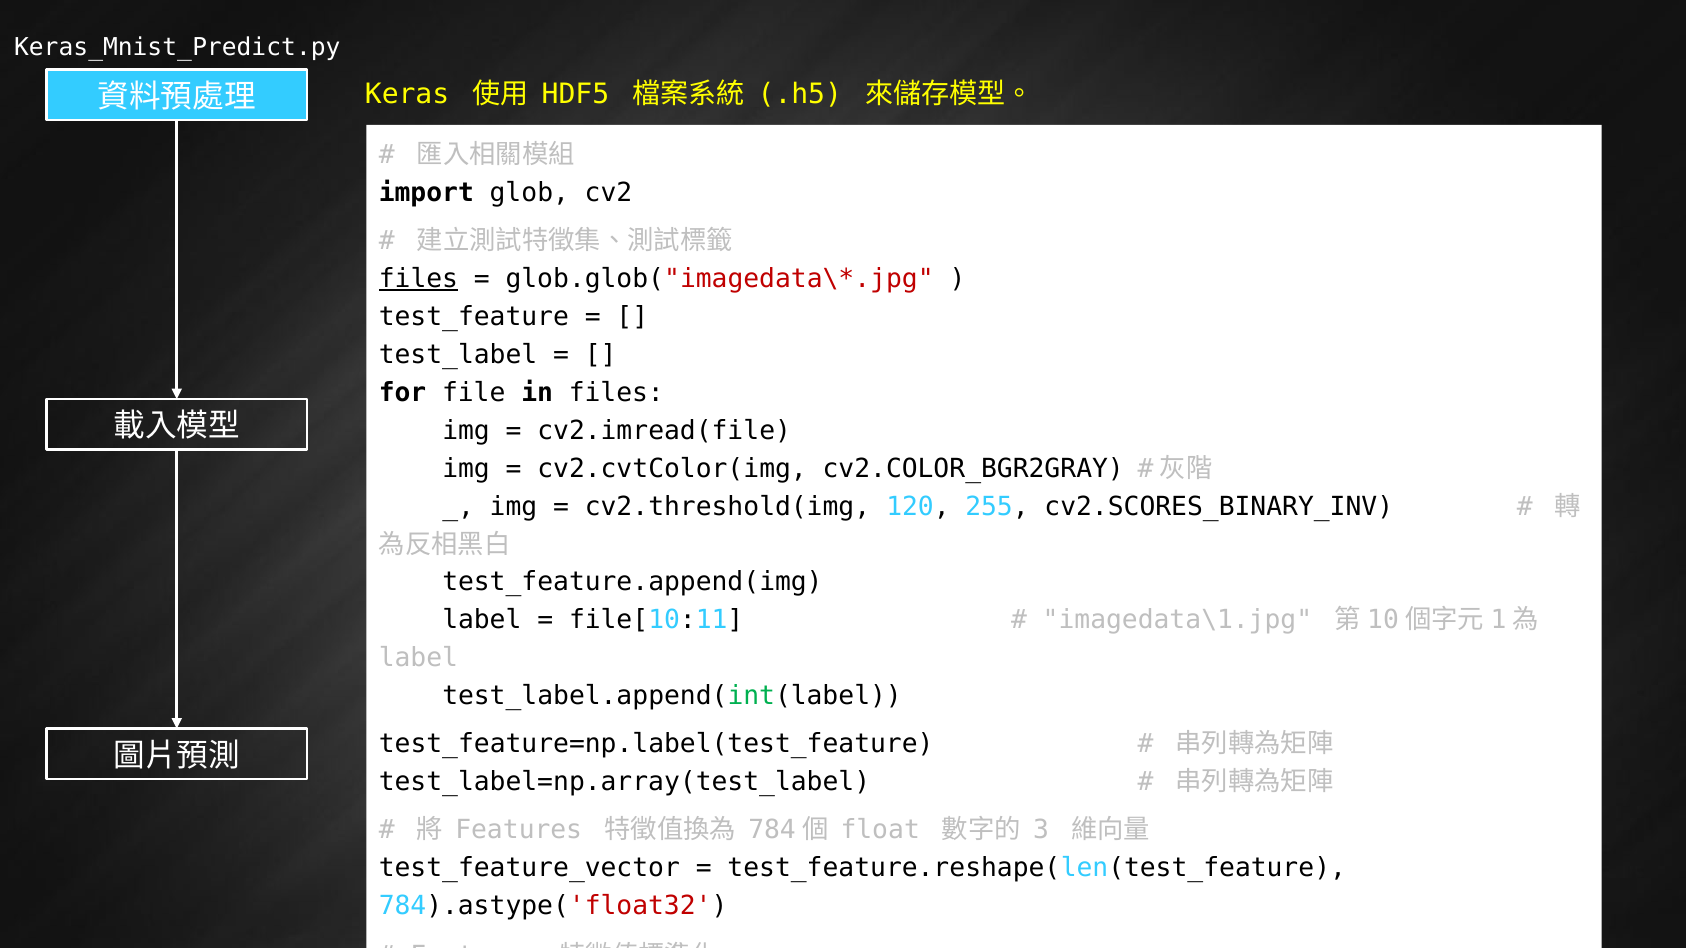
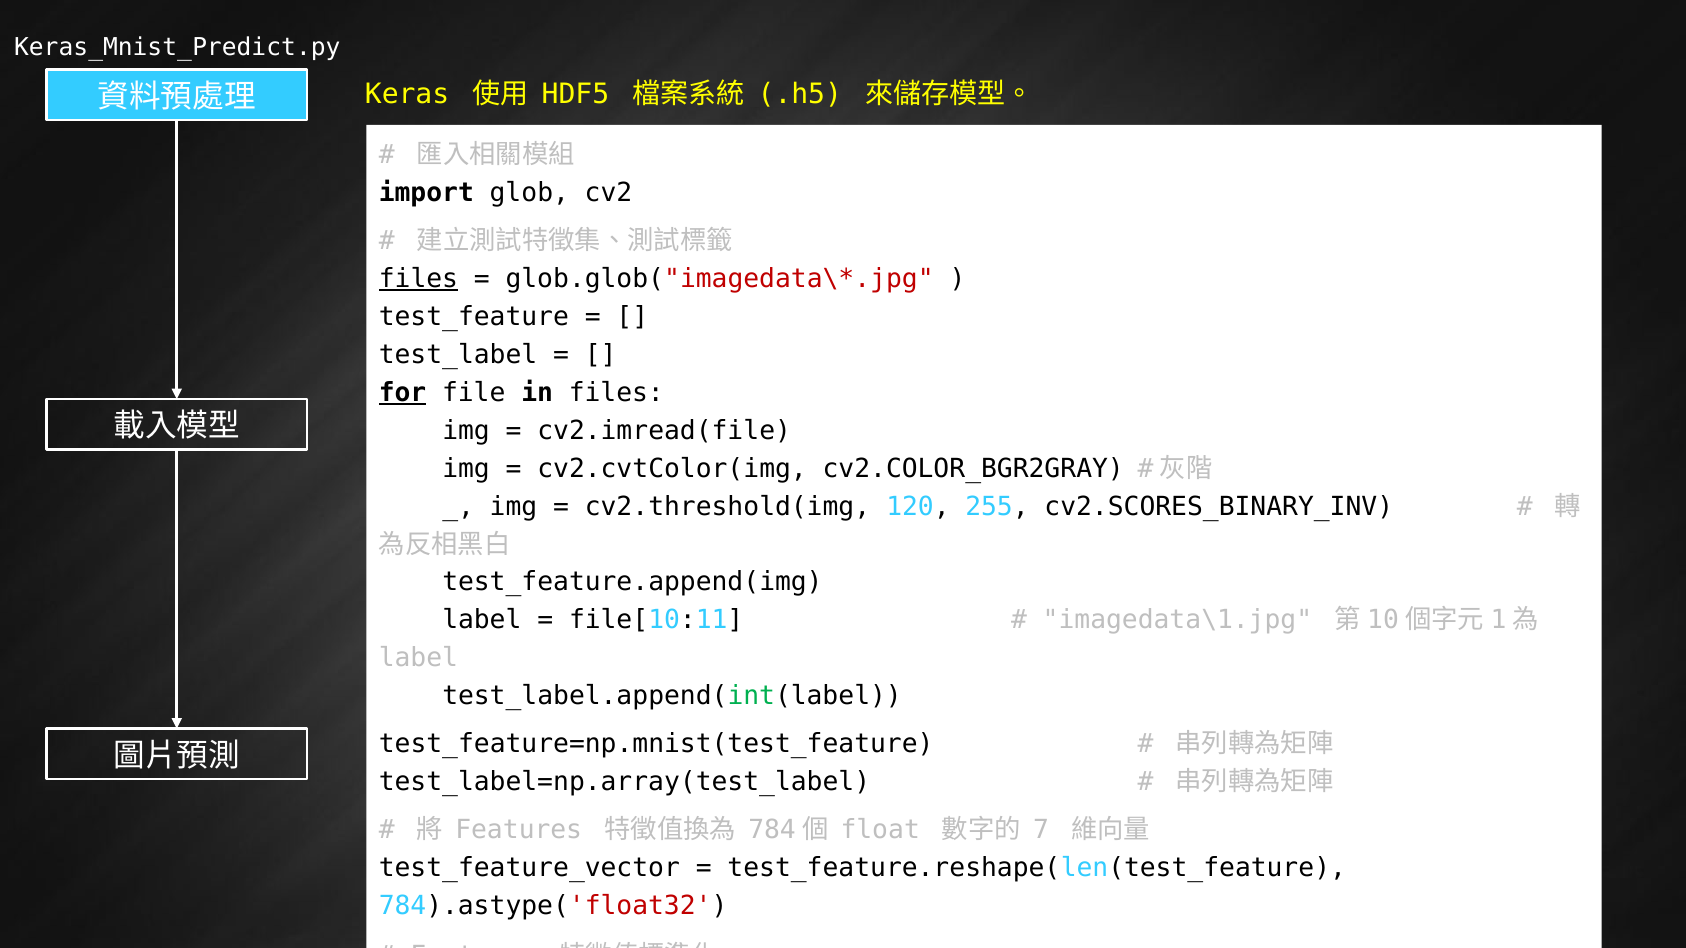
for underline: none -> present (403, 393)
test_feature=np.label(test_feature: test_feature=np.label(test_feature -> test_feature=np.mnist(test_feature (656, 744)
3: 3 -> 7 (1041, 830)
